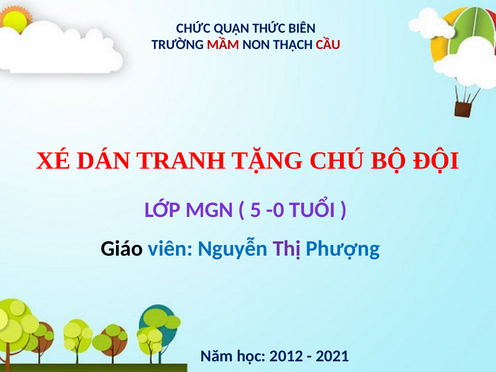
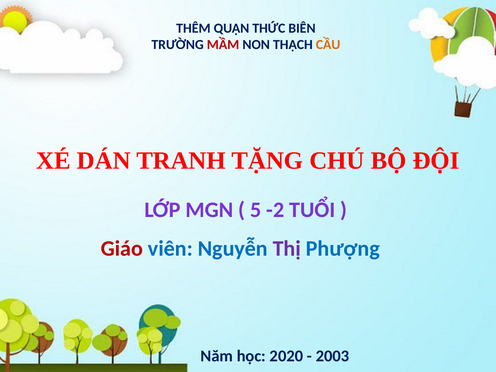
CHỨC: CHỨC -> THÊM (193, 28)
CẦU colour: red -> orange (328, 45)
-0: -0 -> -2 (275, 210)
Giáo colour: black -> red (122, 249)
2012: 2012 -> 2020 (286, 356)
2021: 2021 -> 2003 (332, 356)
